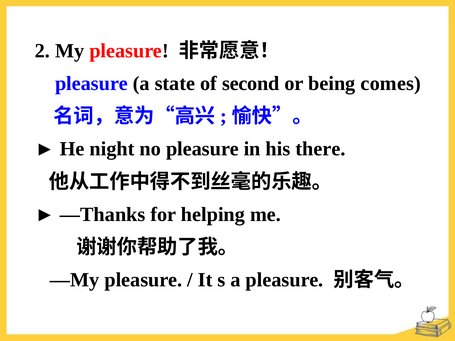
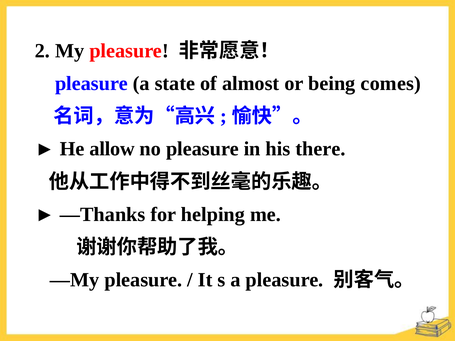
second: second -> almost (251, 84)
night: night -> allow (112, 149)
